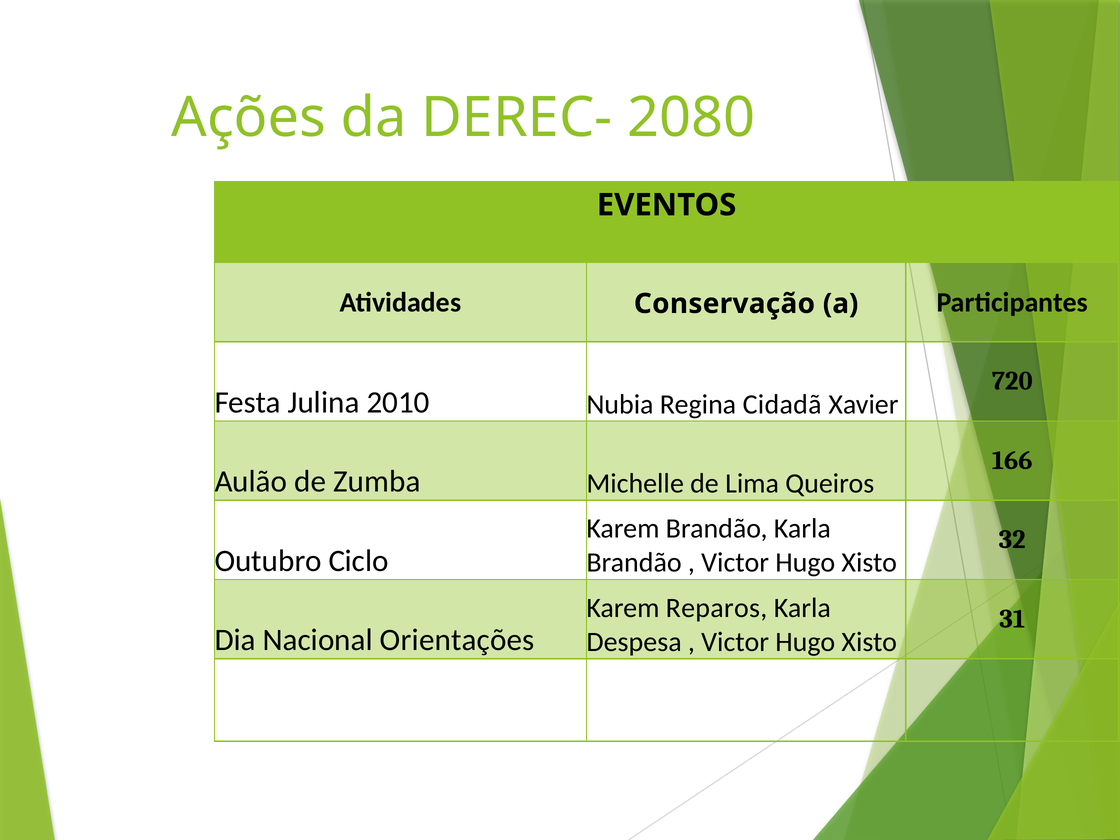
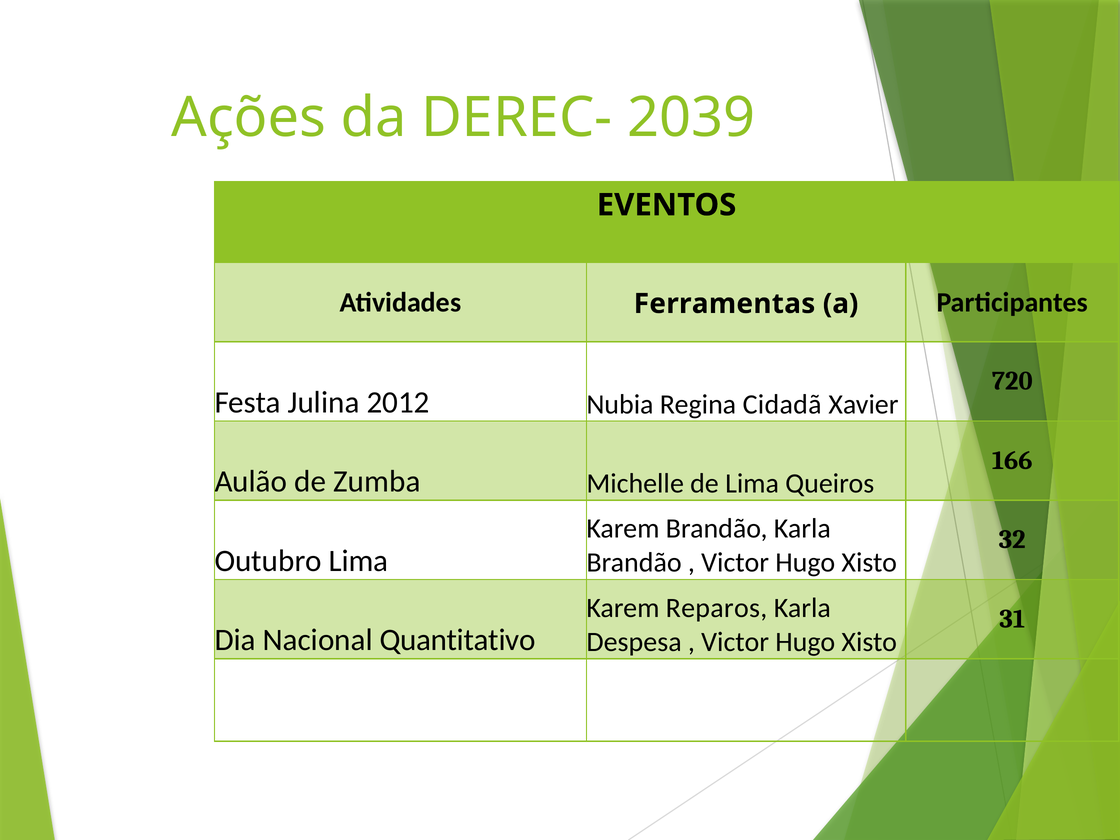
2080: 2080 -> 2039 (691, 118)
Conservação: Conservação -> Ferramentas (724, 304)
2010: 2010 -> 2012 (398, 402)
Outubro Ciclo: Ciclo -> Lima (358, 561)
Orientações: Orientações -> Quantitativo (458, 640)
